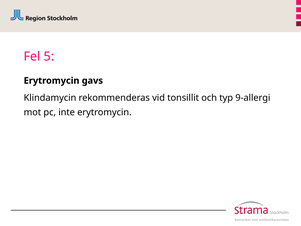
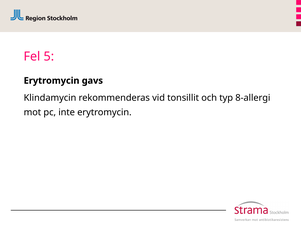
9-allergi: 9-allergi -> 8-allergi (253, 98)
